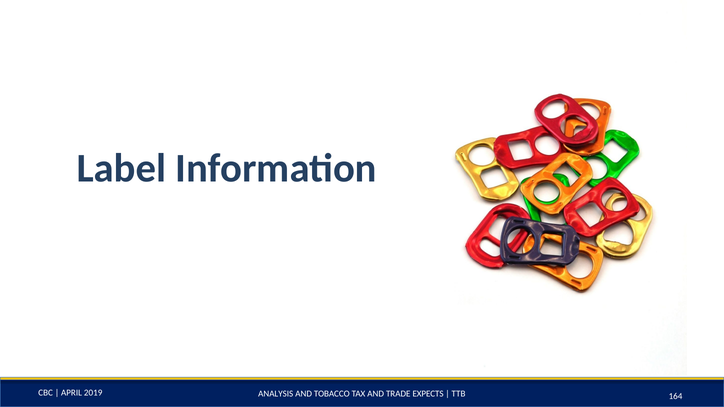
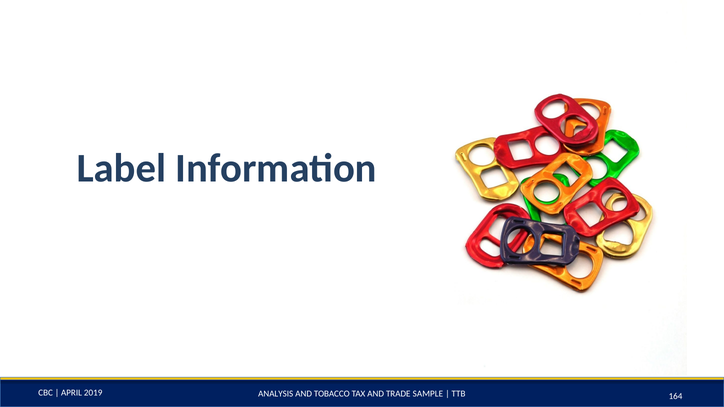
EXPECTS: EXPECTS -> SAMPLE (428, 394)
